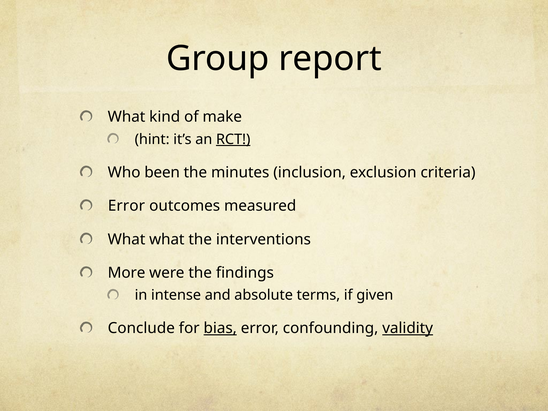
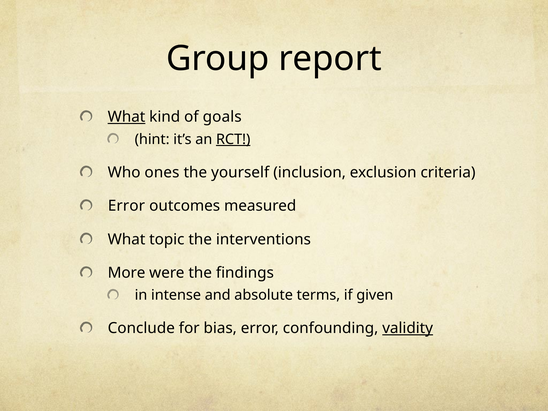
What underline: none -> present (127, 117)
make: make -> goals (222, 117)
been: been -> ones (162, 172)
minutes: minutes -> yourself (240, 172)
What what: what -> topic (167, 239)
bias underline: present -> none (220, 328)
